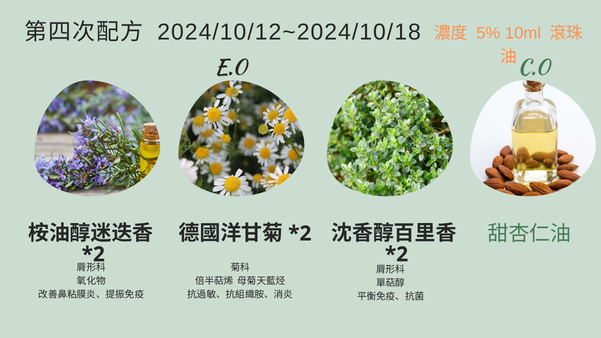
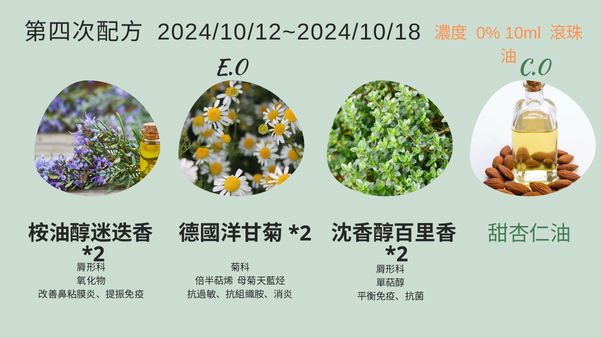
5%: 5% -> 0% (488, 33)
